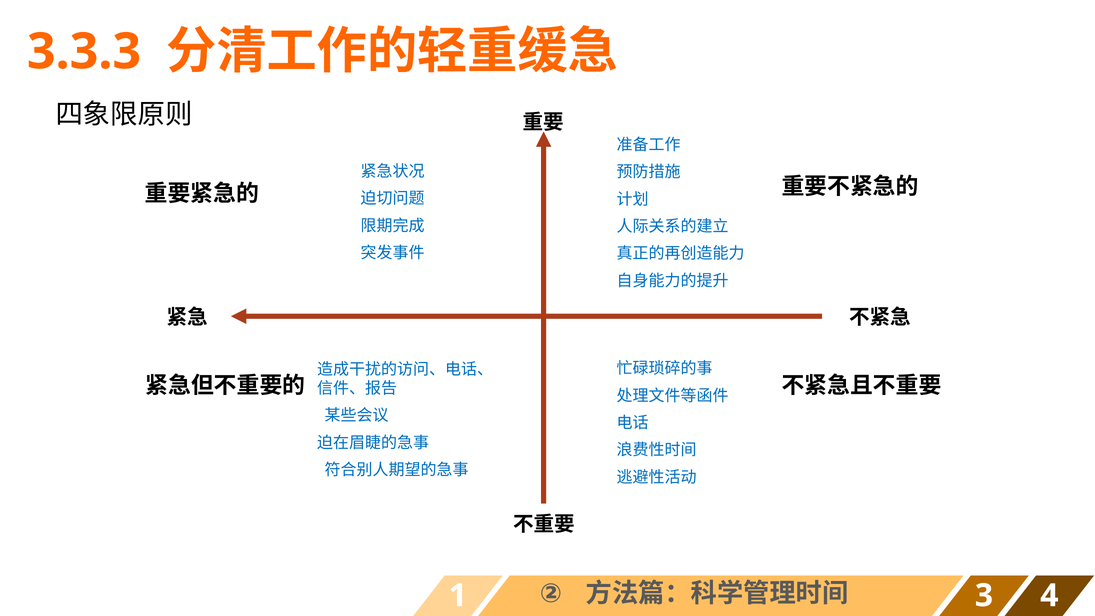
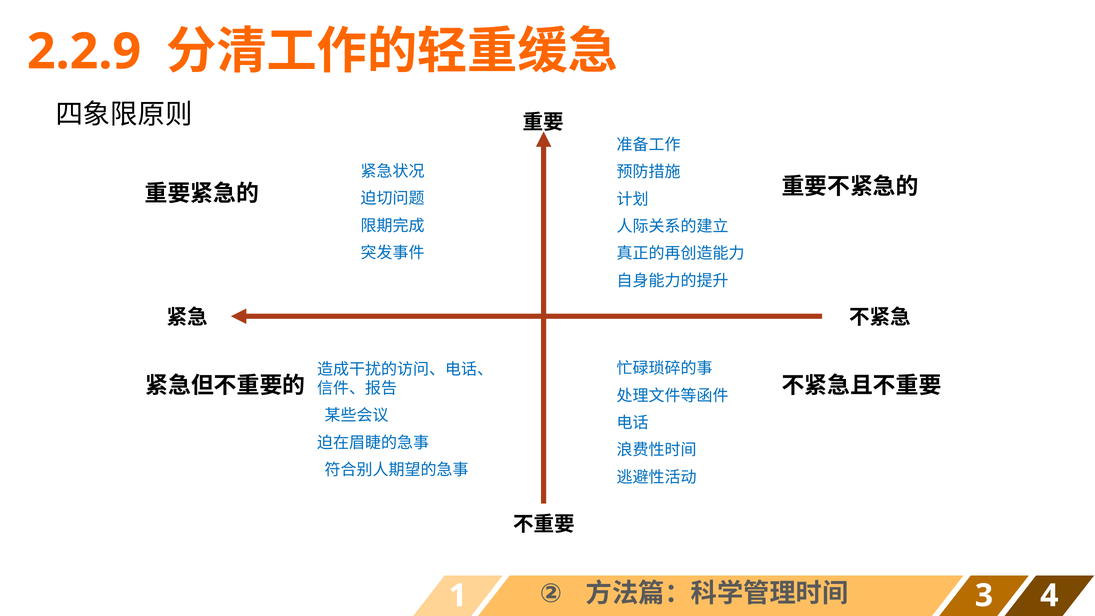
3.3.3: 3.3.3 -> 2.2.9 (84, 52)
